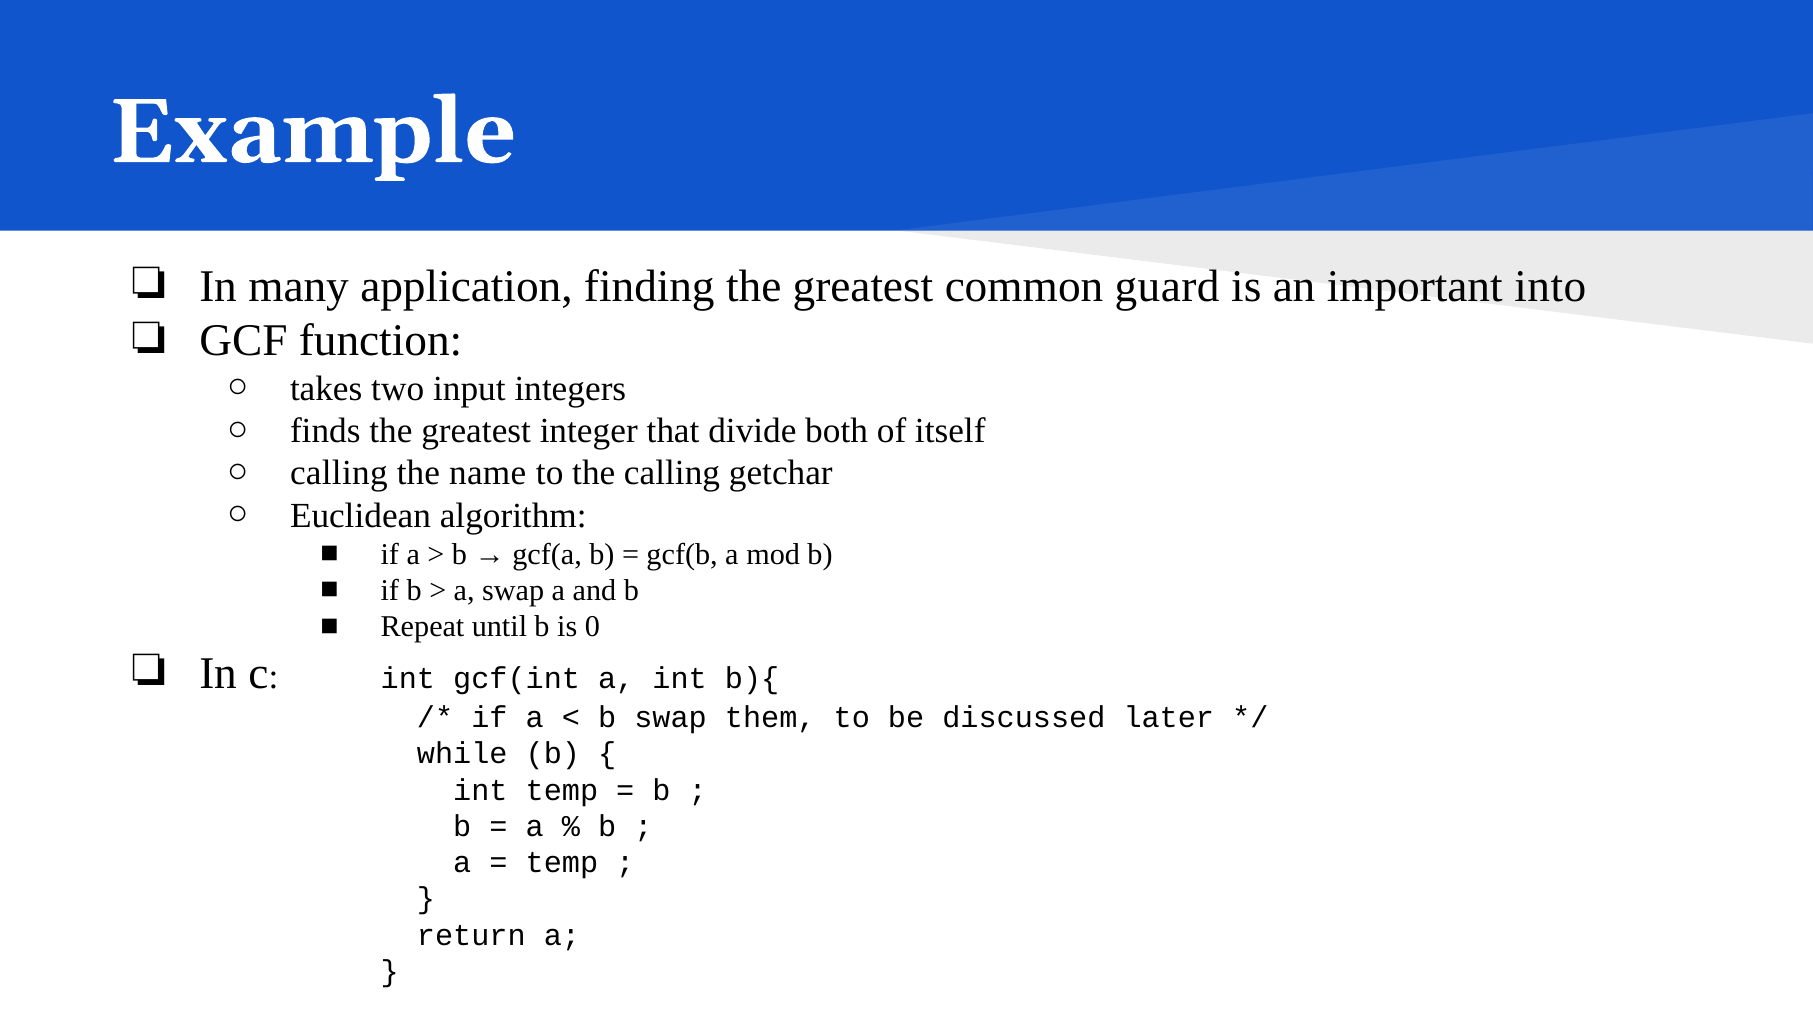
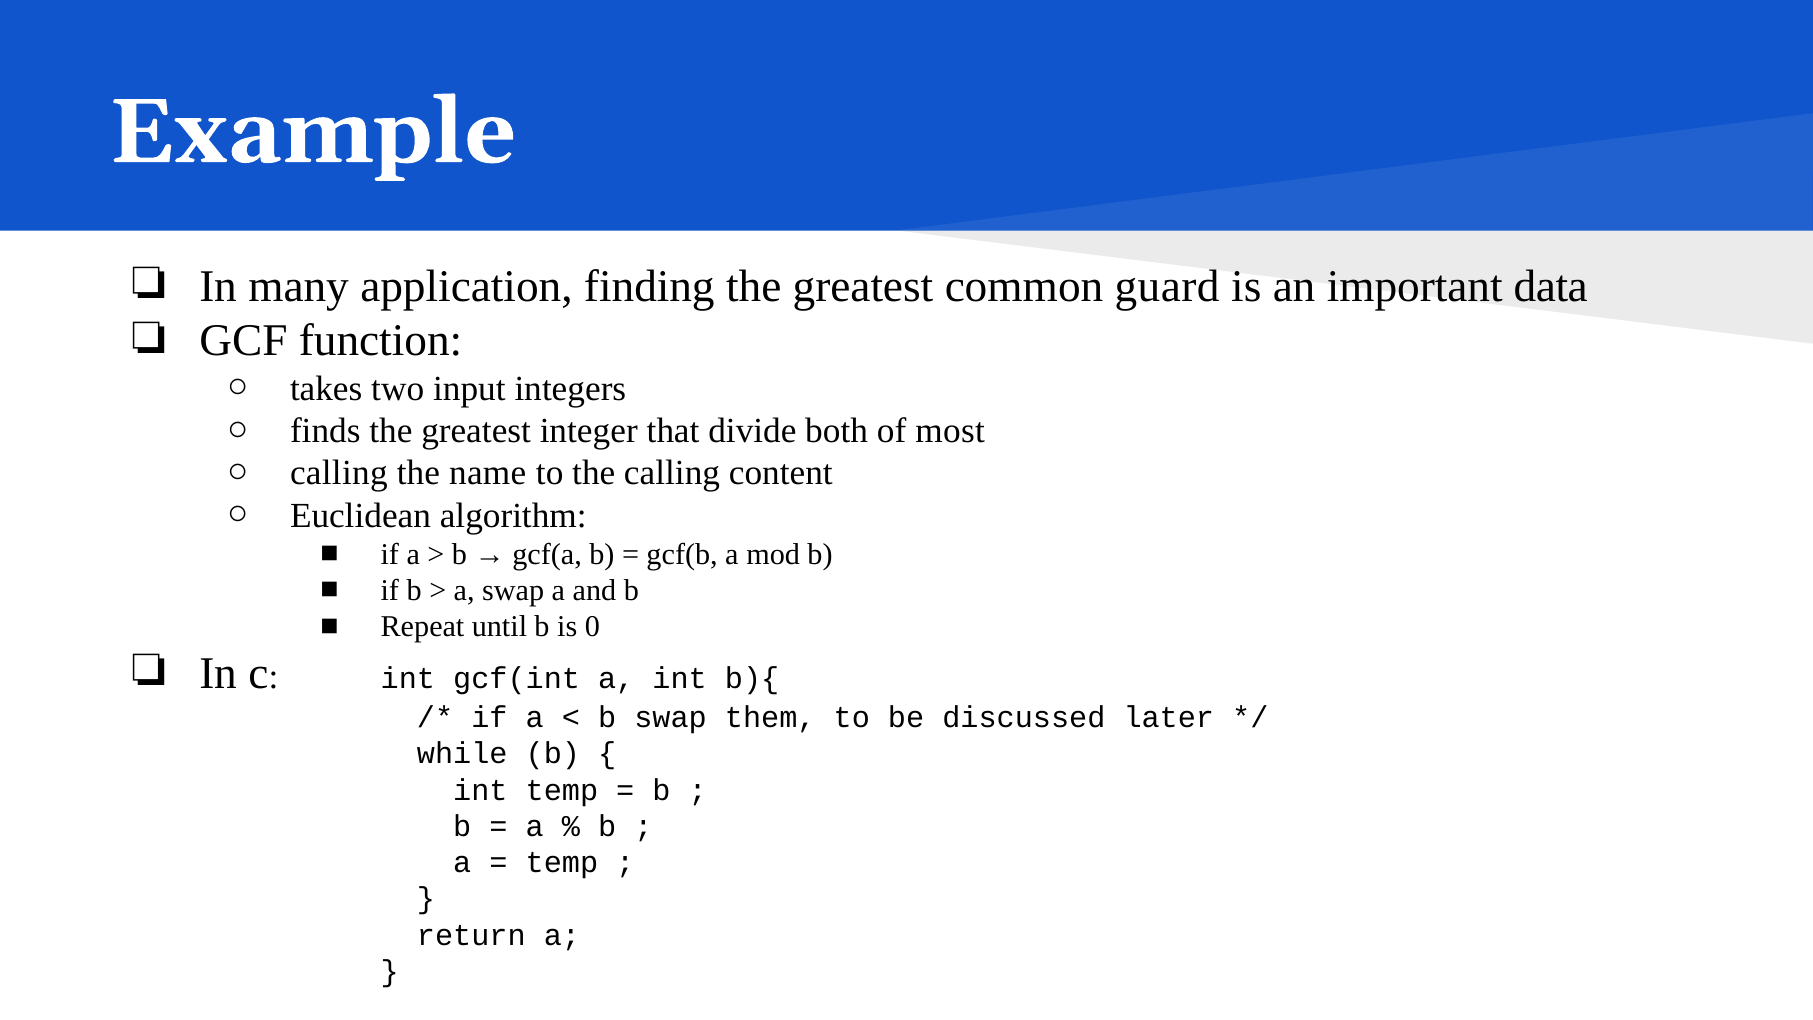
into: into -> data (1551, 286)
itself: itself -> most (950, 431)
getchar: getchar -> content (781, 473)
